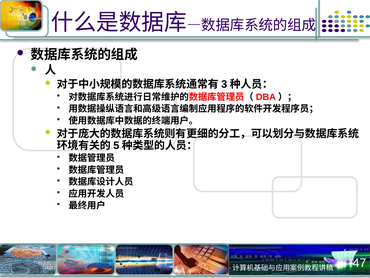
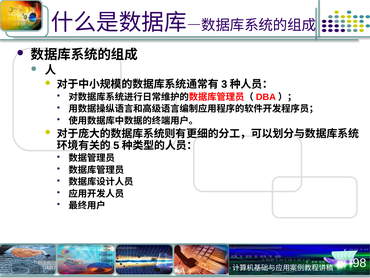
47: 47 -> 98 (359, 263)
